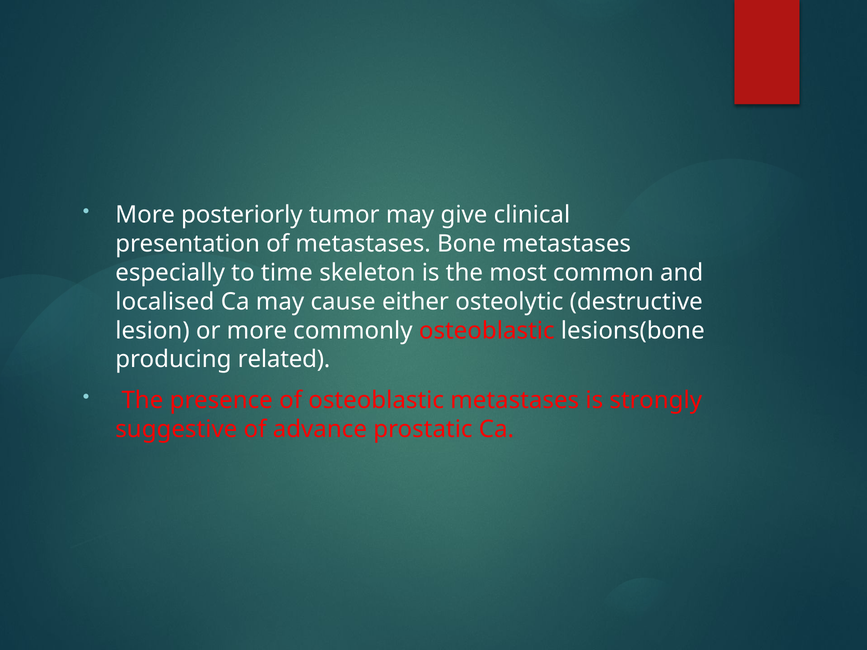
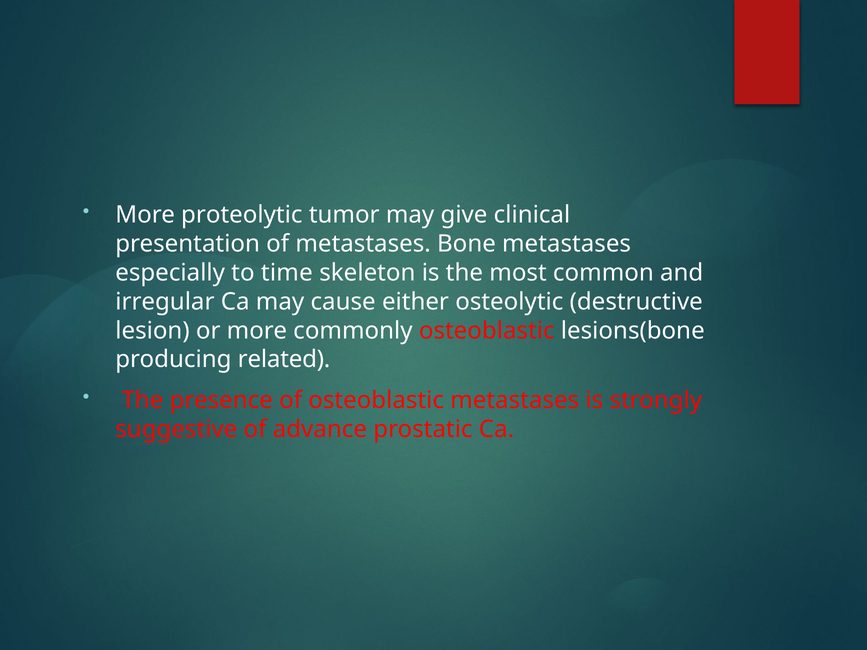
posteriorly: posteriorly -> proteolytic (242, 215)
localised: localised -> irregular (165, 302)
